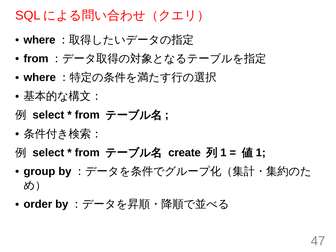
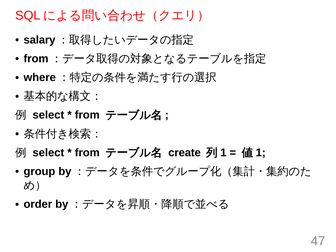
where: where -> salary (40, 40)
